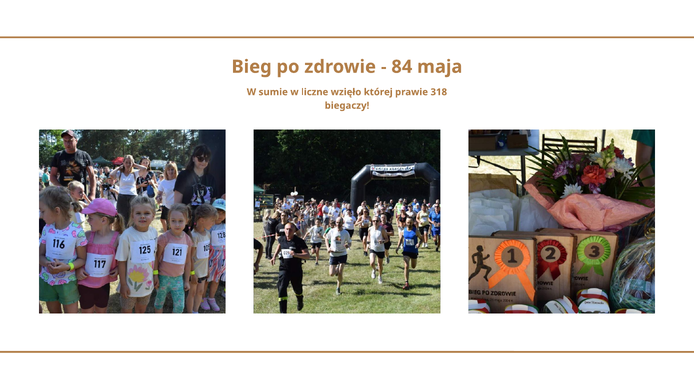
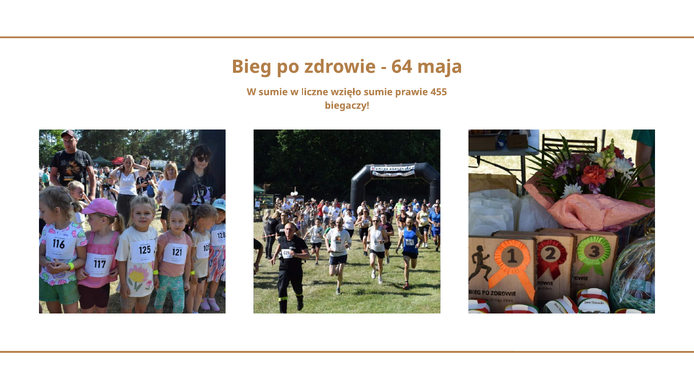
84: 84 -> 64 (402, 67)
wzięło której: której -> sumie (378, 92)
318: 318 -> 455 (439, 92)
